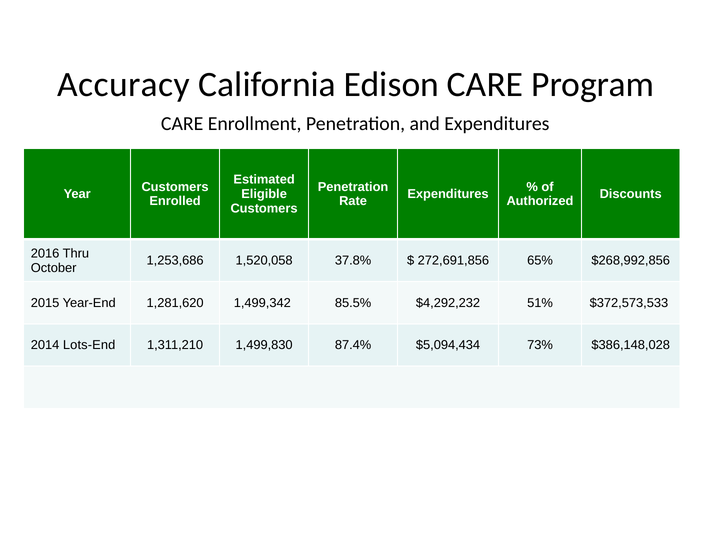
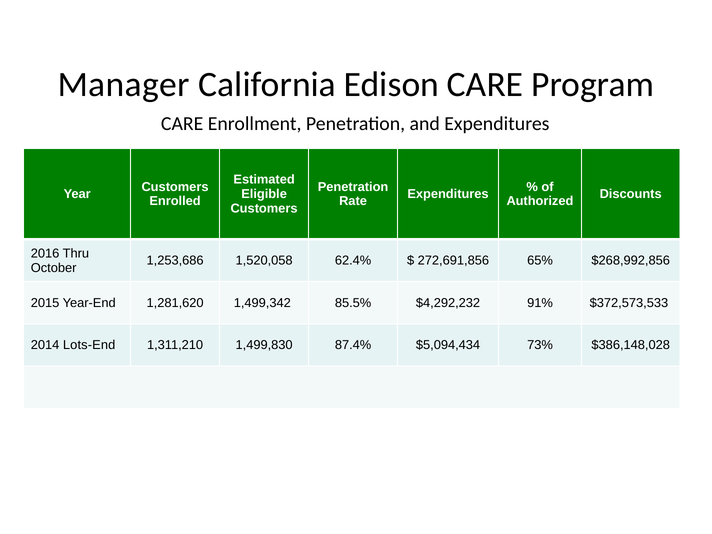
Accuracy: Accuracy -> Manager (124, 84)
37.8%: 37.8% -> 62.4% (353, 261)
51%: 51% -> 91% (540, 303)
